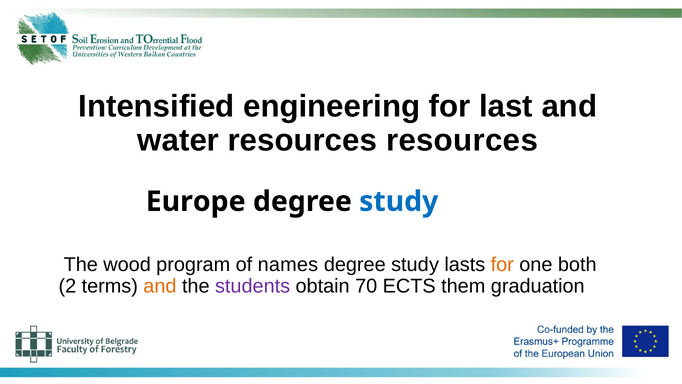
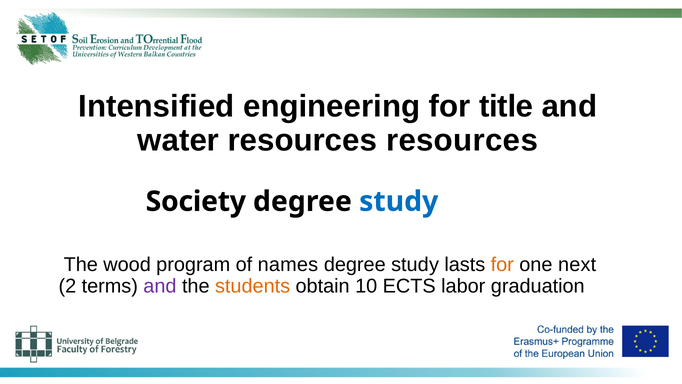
last: last -> title (506, 106)
Europe: Europe -> Society (196, 201)
both: both -> next (577, 265)
and colour: orange -> purple (160, 286)
students colour: purple -> orange (253, 286)
70: 70 -> 10 (366, 286)
them: them -> labor (463, 286)
